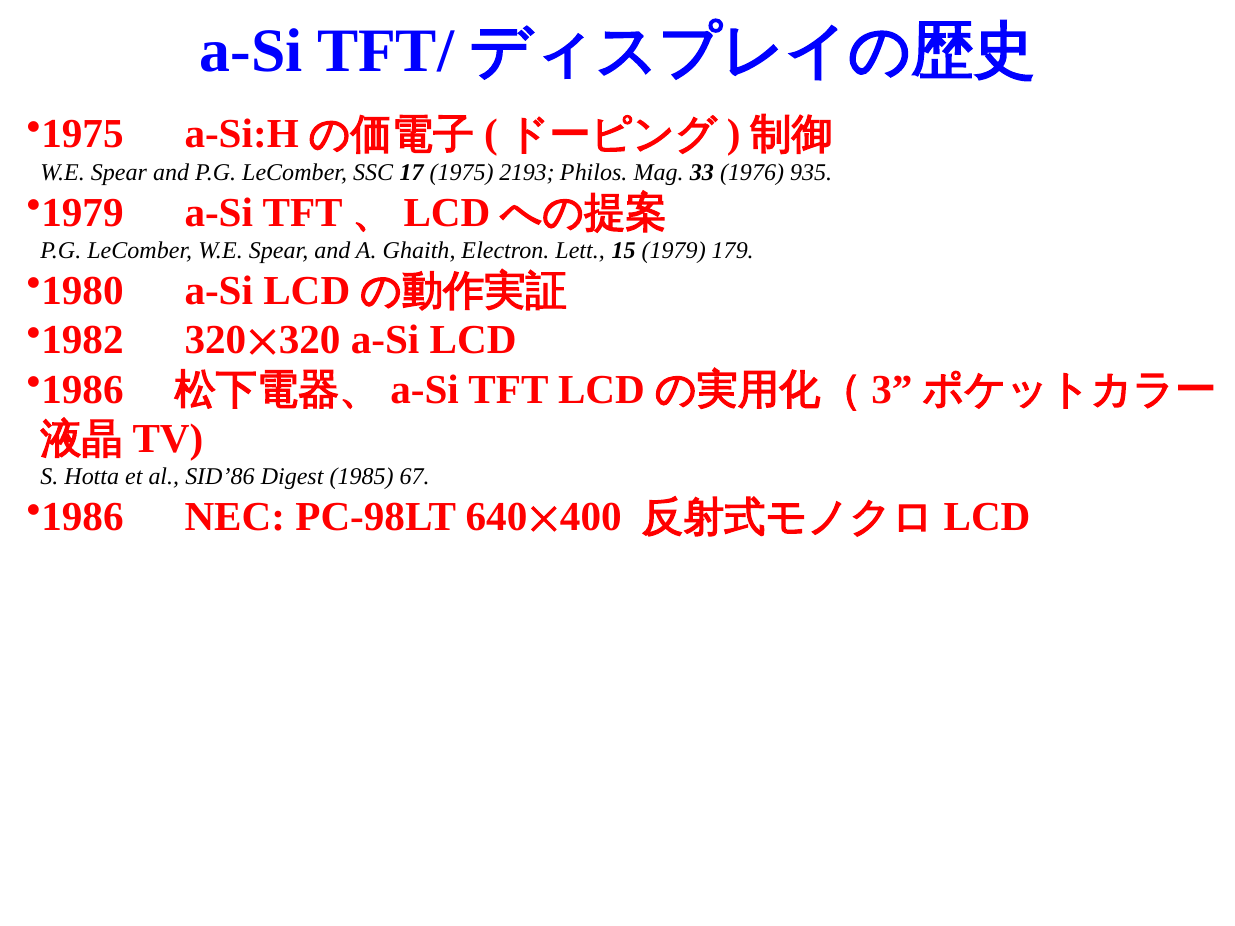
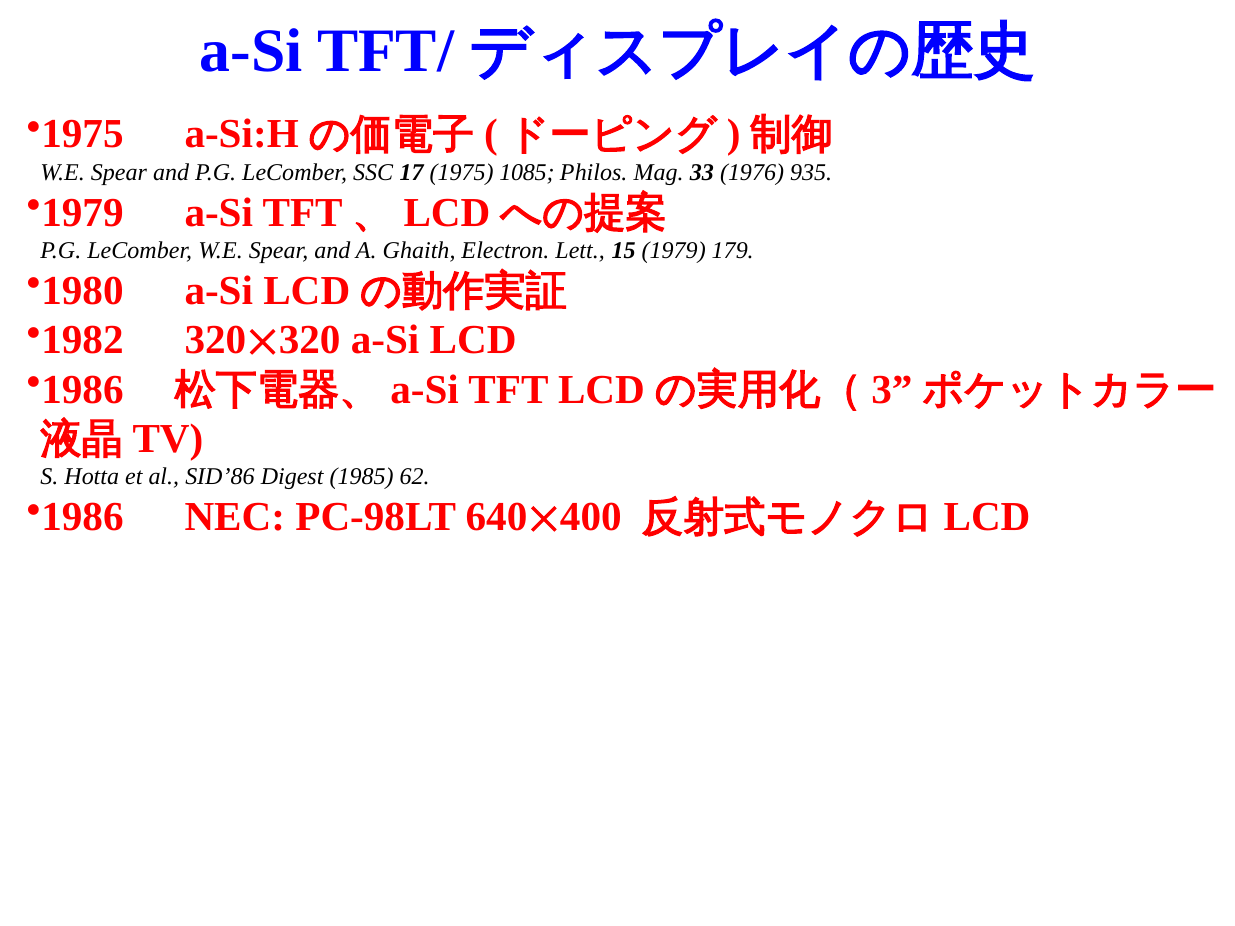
2193: 2193 -> 1085 (527, 172)
67: 67 -> 62 (415, 477)
